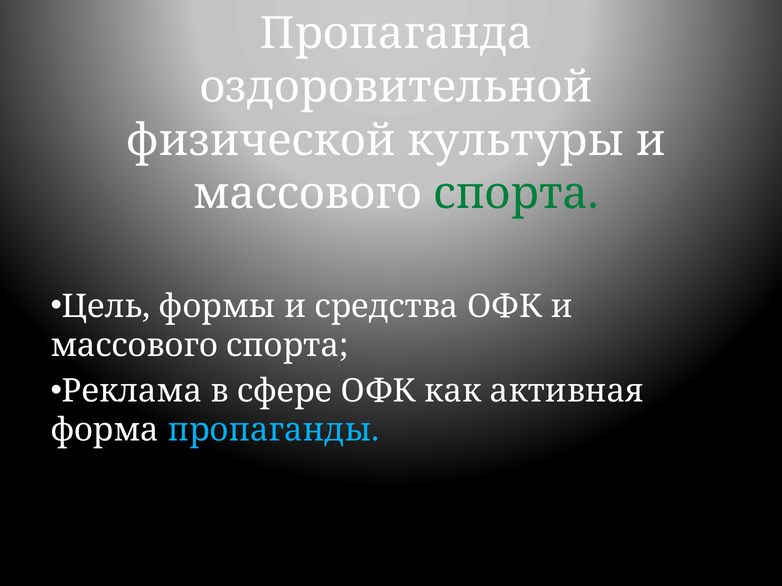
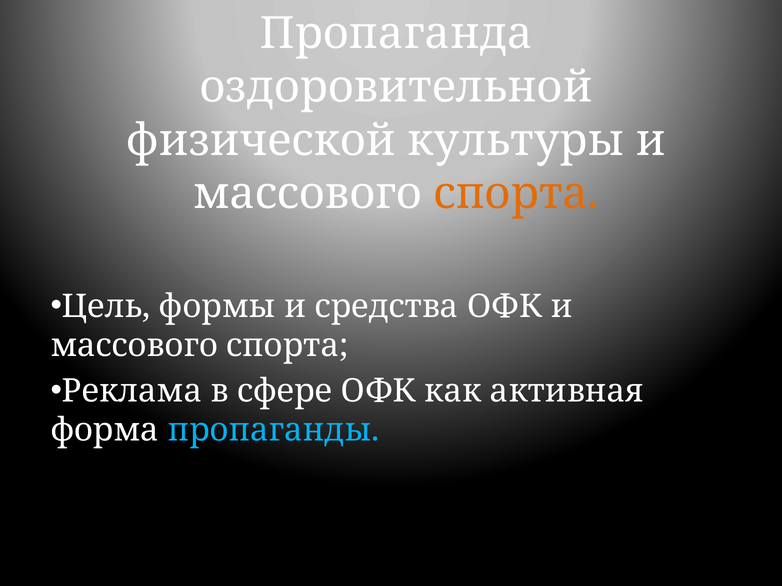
спорта colour: green -> orange (516, 194)
